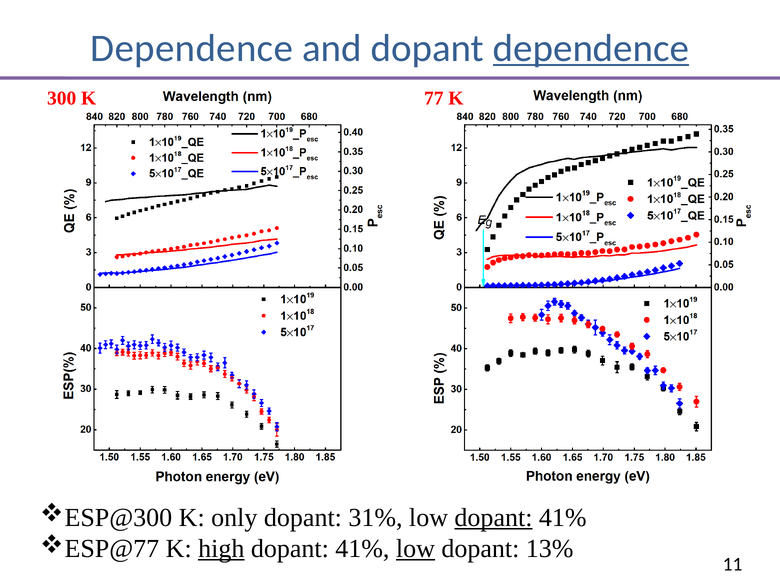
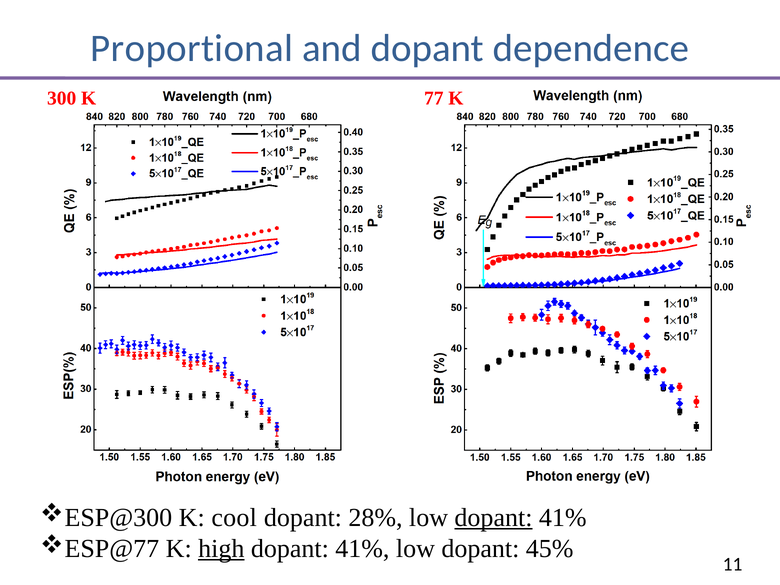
Dependence: Dependence -> Proportional (192, 48)
dependence underline: present -> none (591, 48)
only: only -> cool (234, 518)
31%: 31% -> 28% (375, 518)
low underline: present -> none (415, 549)
13%: 13% -> 45% (550, 549)
